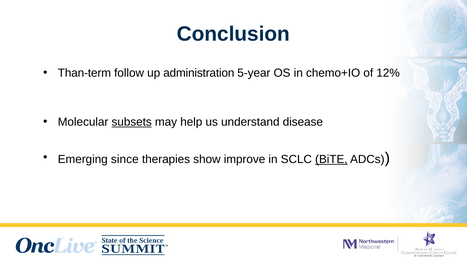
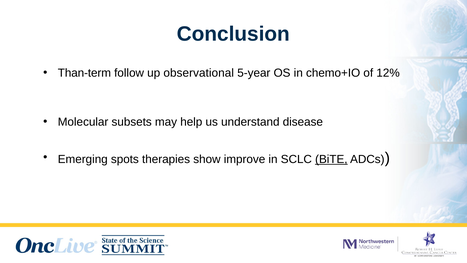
administration: administration -> observational (199, 73)
subsets underline: present -> none (132, 122)
since: since -> spots (125, 159)
